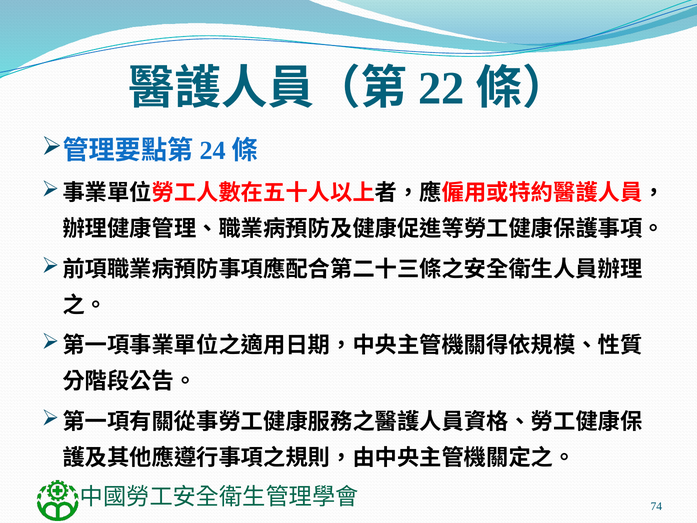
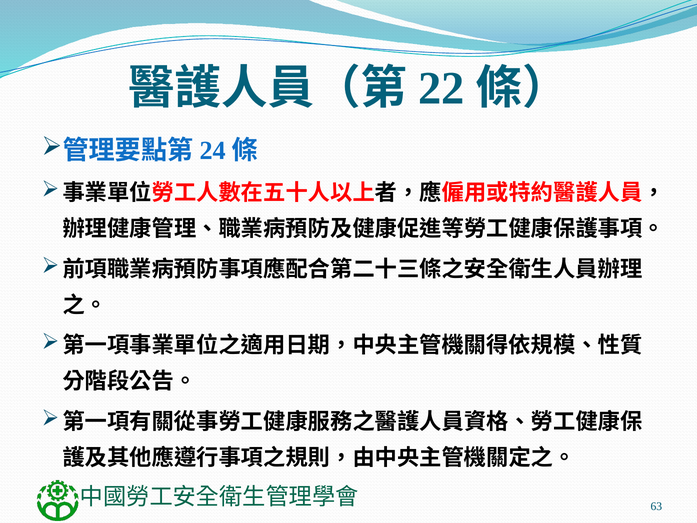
74: 74 -> 63 (656, 506)
